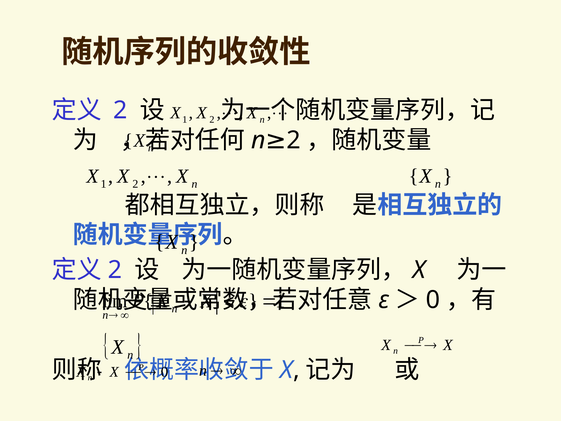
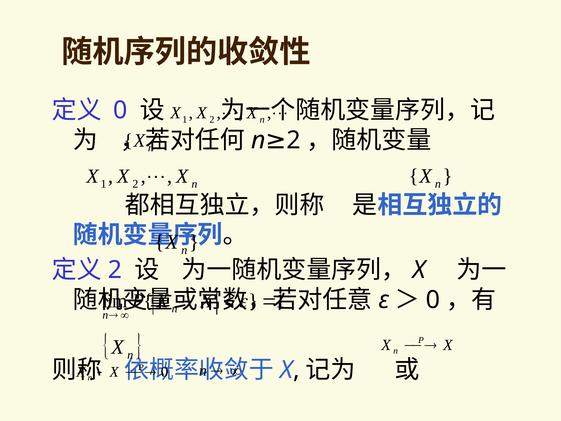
2: 2 -> 0 (120, 110)
